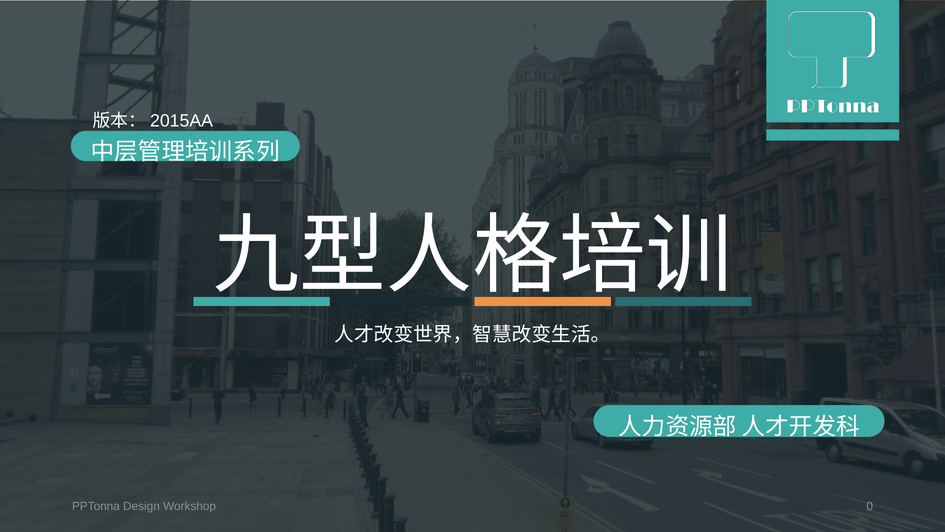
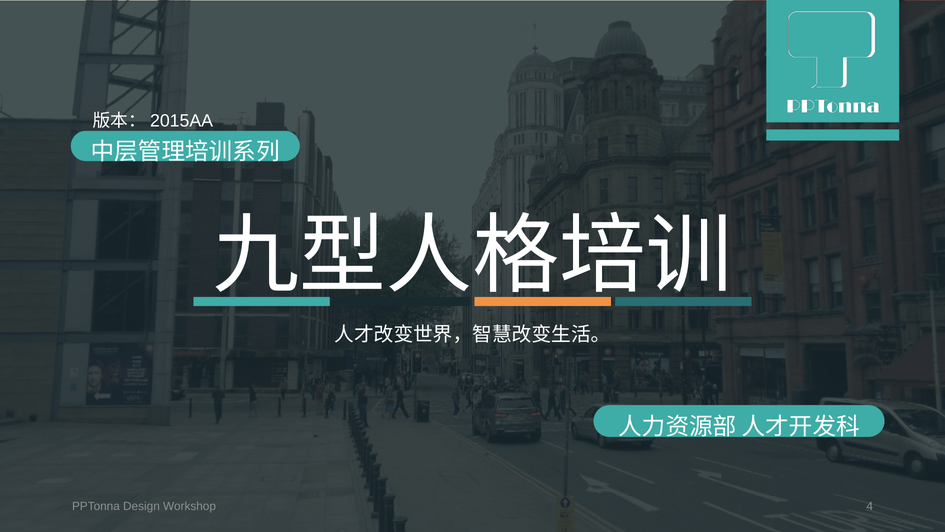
0: 0 -> 4 (870, 506)
